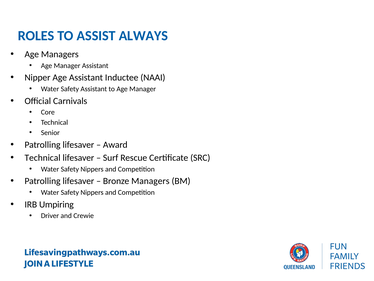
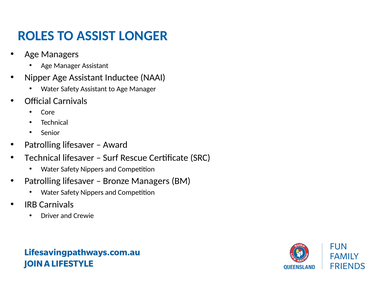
ALWAYS: ALWAYS -> LONGER (143, 36)
IRB Umpiring: Umpiring -> Carnivals (56, 204)
